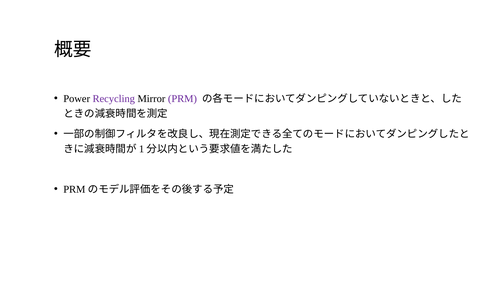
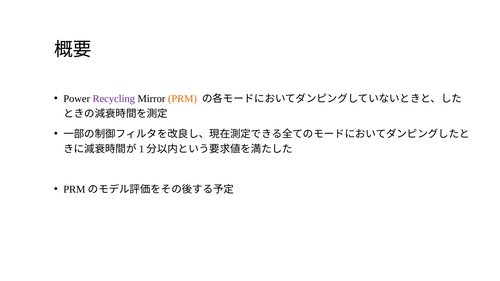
PRM colour: purple -> orange (182, 99)
